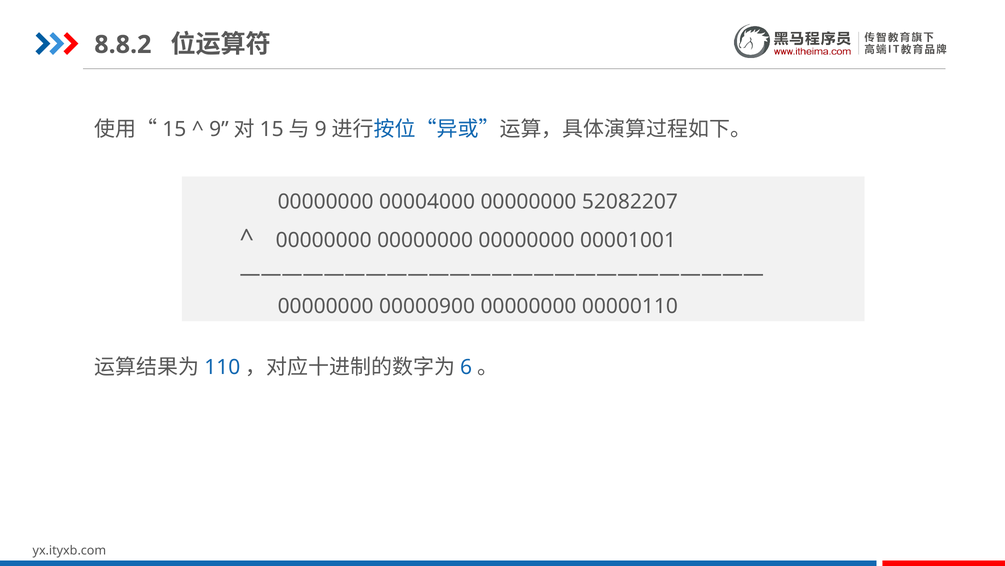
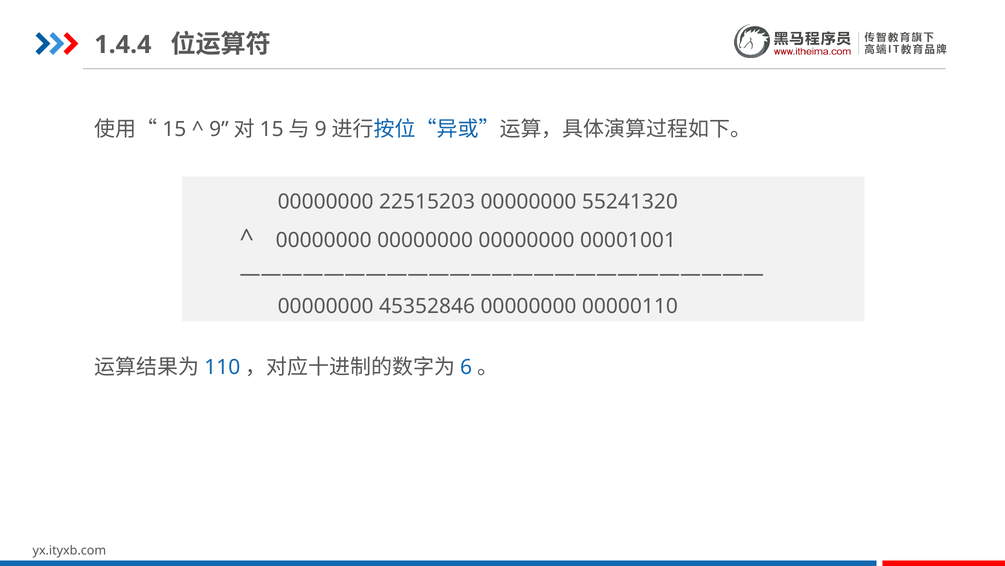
8.8.2: 8.8.2 -> 1.4.4 (123, 45)
00004000: 00004000 -> 22515203 (427, 202)
52082207: 52082207 -> 55241320 (630, 202)
00000900: 00000900 -> 45352846 (427, 306)
